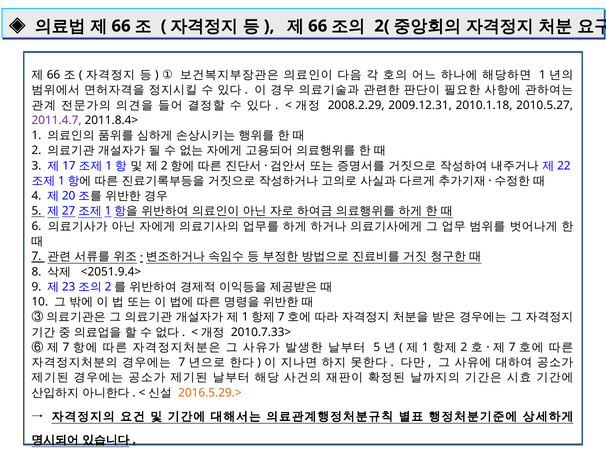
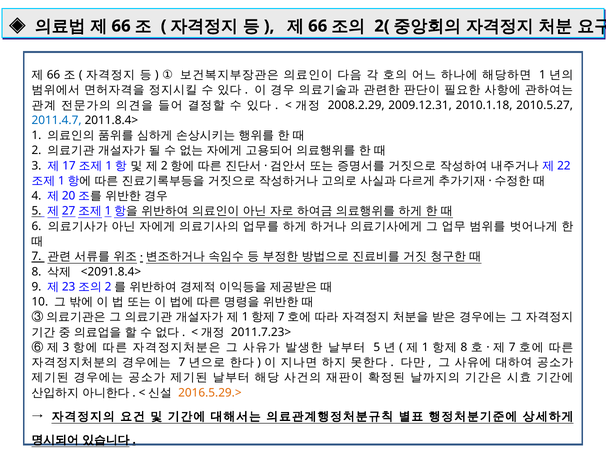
2011.4.7 colour: purple -> blue (57, 120)
<2051.9.4>: <2051.9.4> -> <2091.8.4> (111, 272)
2010.7.33>: 2010.7.33> -> 2011.7.23> (261, 333)
7: 7 -> 3 (66, 348)
2: 2 -> 8 (464, 348)
